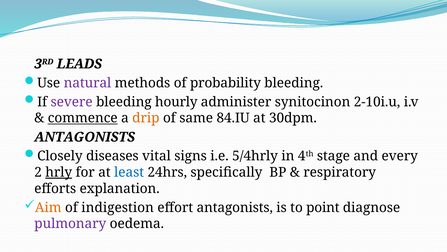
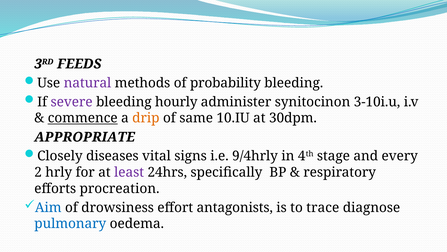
LEADS: LEADS -> FEEDS (79, 64)
2-10i.u: 2-10i.u -> 3-10i.u (377, 102)
84.IU: 84.IU -> 10.IU (233, 118)
ANTAGONISTS: ANTAGONISTS -> APPROPRIATE (85, 137)
5/4hrly: 5/4hrly -> 9/4hrly (255, 156)
hrly underline: present -> none (59, 172)
least colour: blue -> purple (129, 172)
explanation: explanation -> procreation (120, 188)
Aim colour: orange -> blue (48, 207)
indigestion: indigestion -> drowsiness (118, 207)
point: point -> trace (323, 207)
pulmonary colour: purple -> blue (70, 223)
